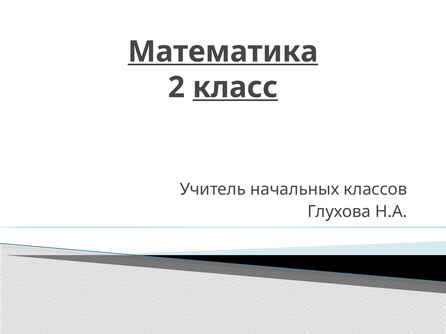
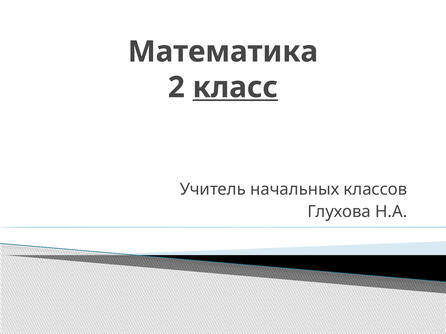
Математика underline: present -> none (223, 52)
